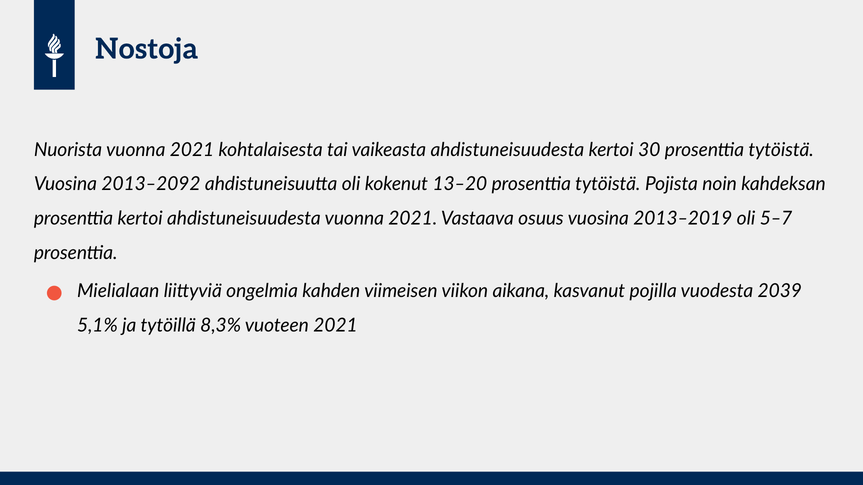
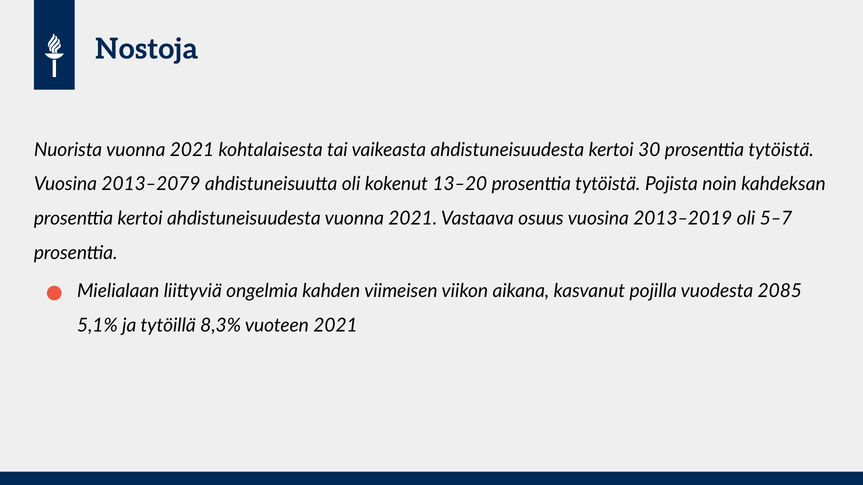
2013‒2092: 2013‒2092 -> 2013‒2079 (151, 184)
2039: 2039 -> 2085 (780, 291)
